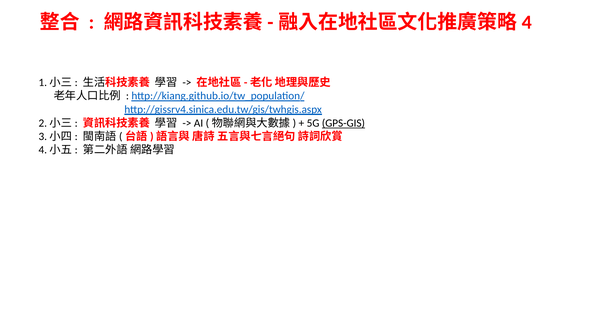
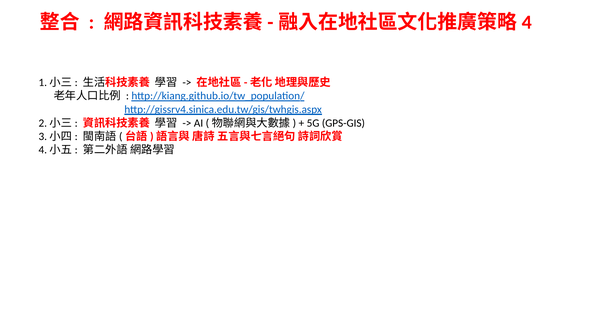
GPS-GIS underline: present -> none (343, 123)
